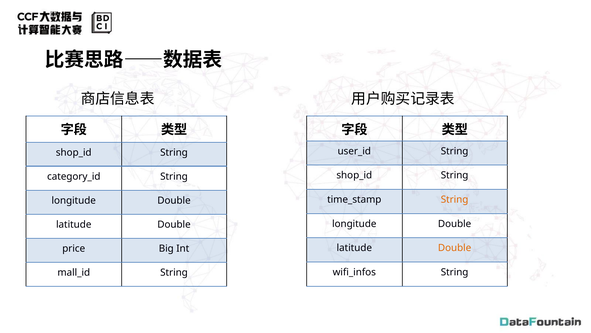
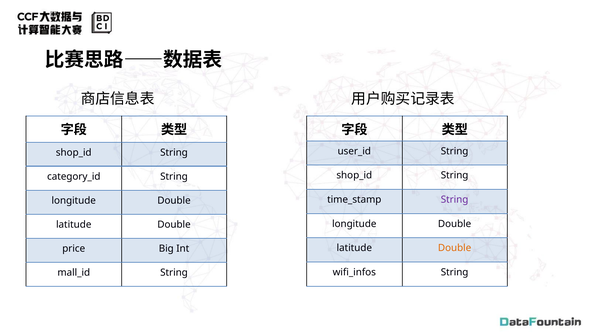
String colour: orange -> purple (455, 199)
